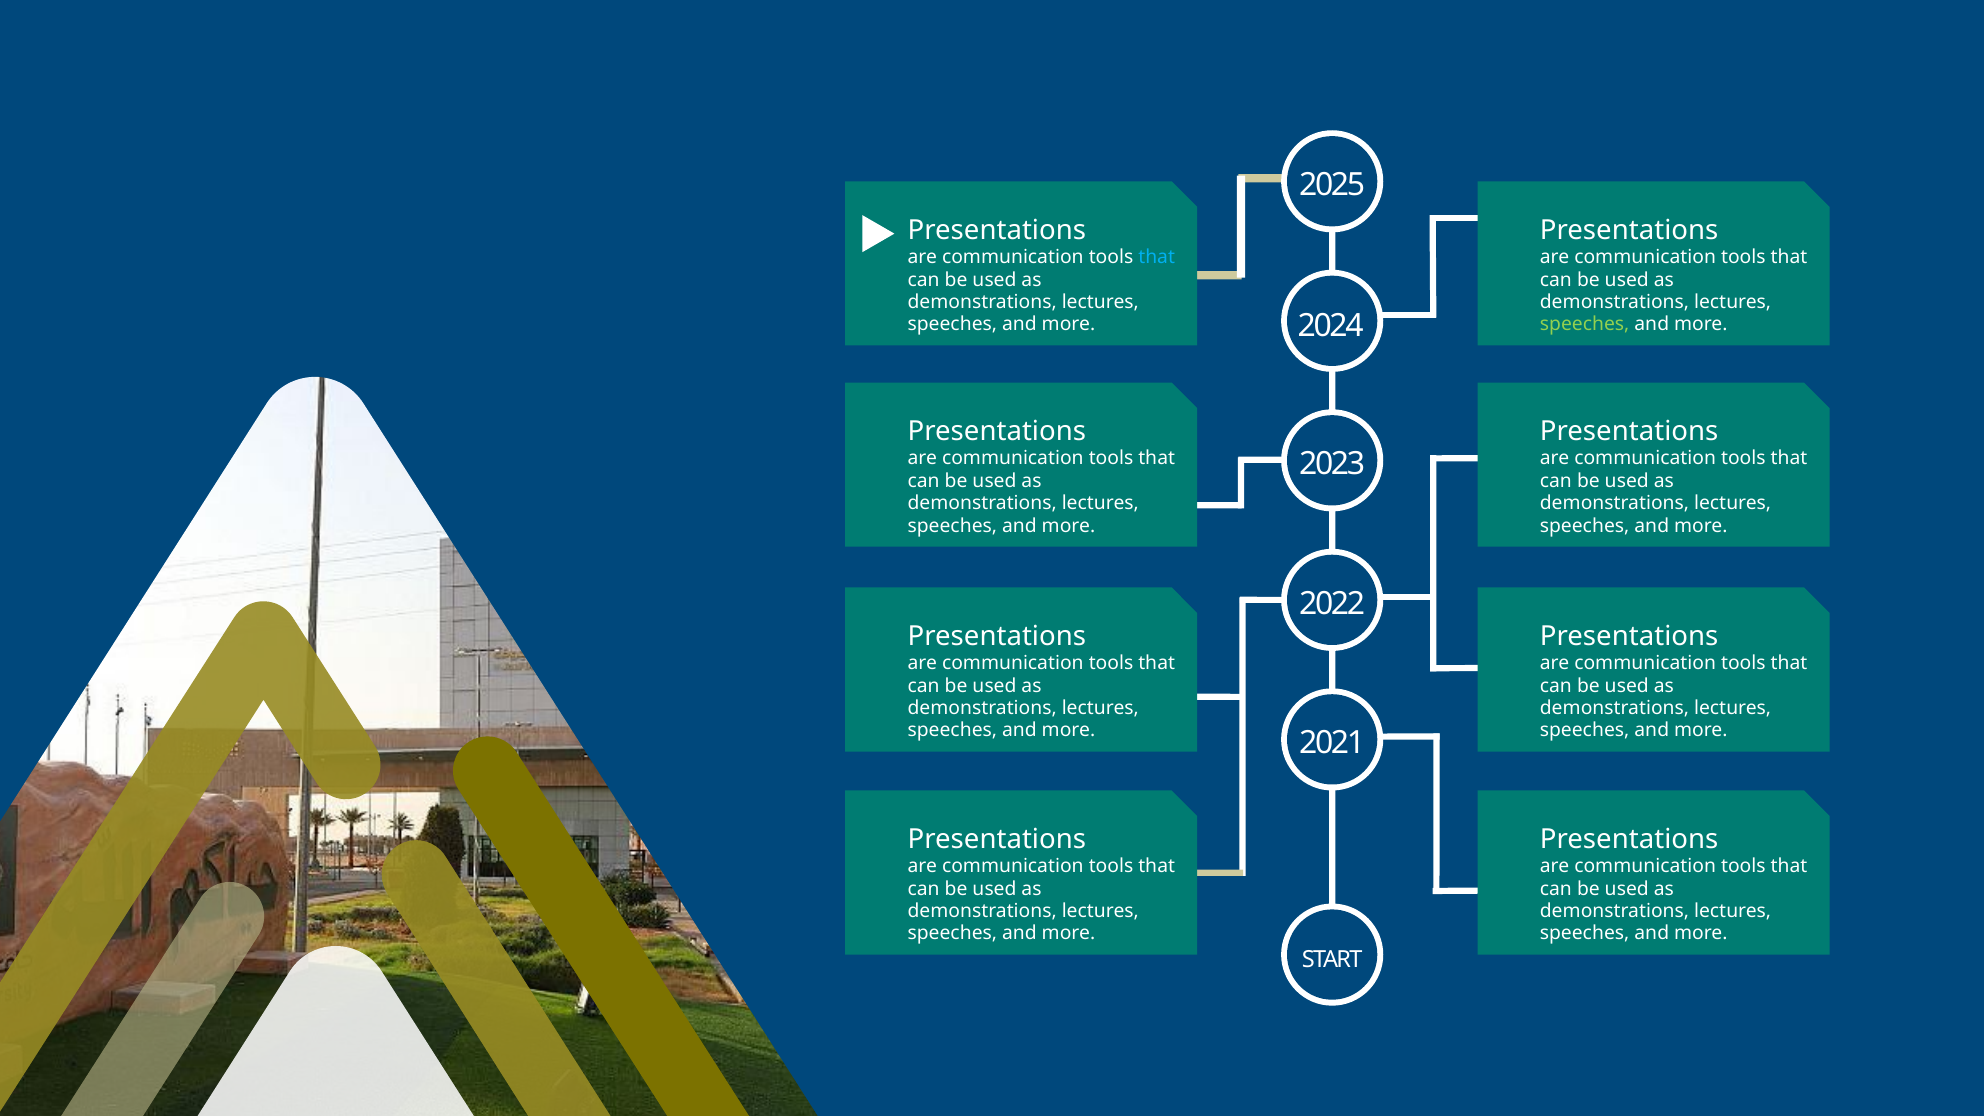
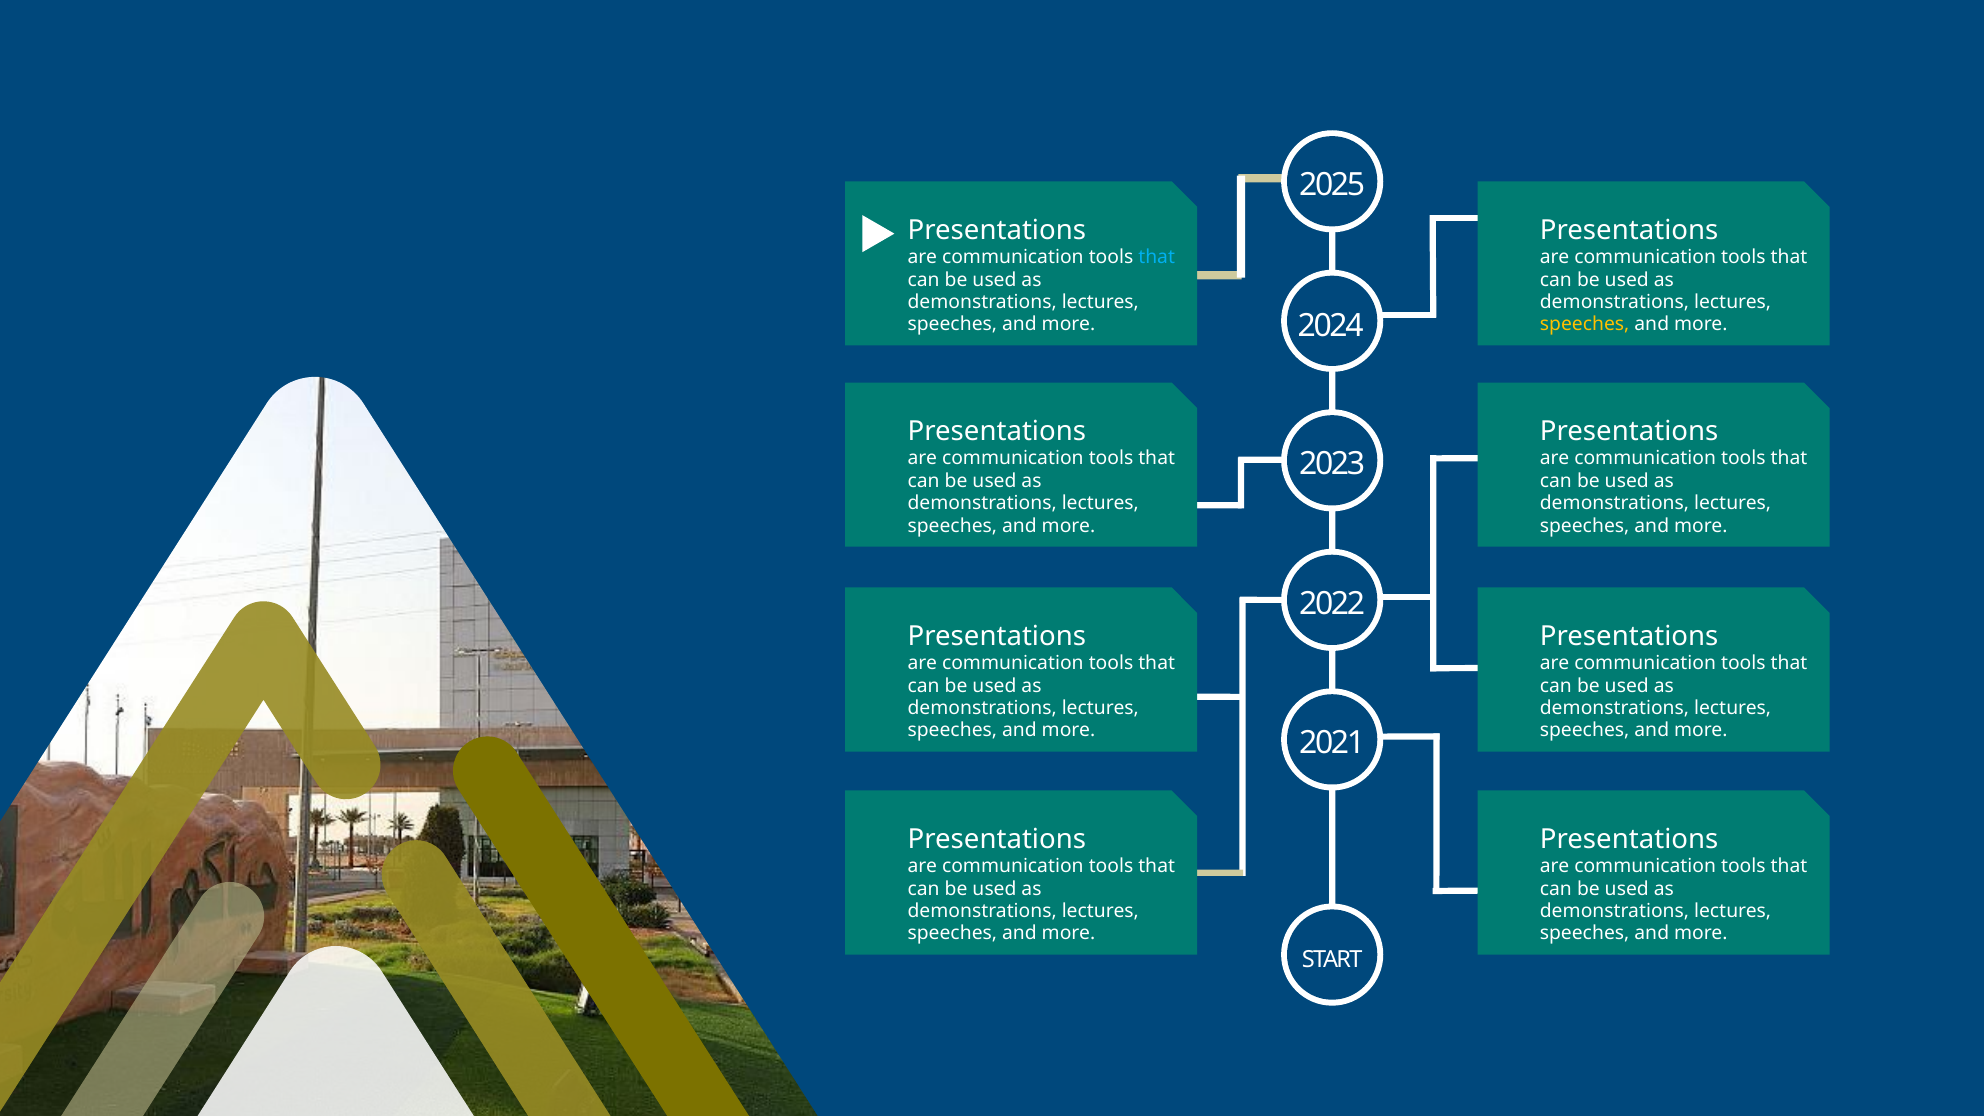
speeches colour: light green -> yellow (1585, 324)
